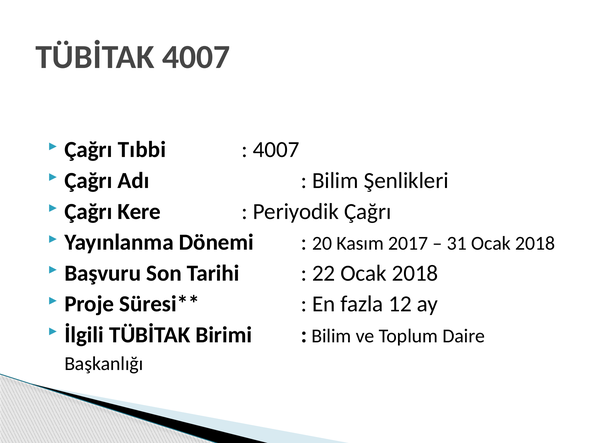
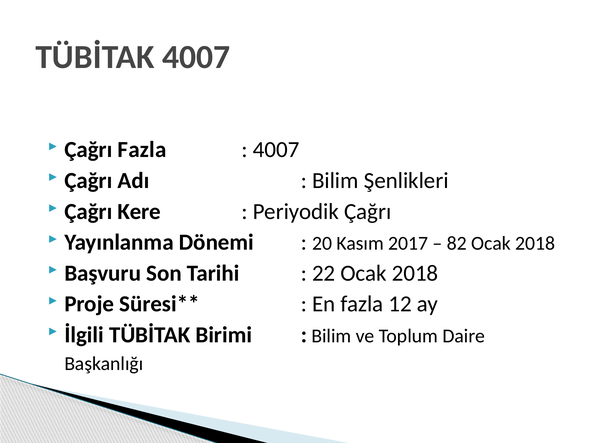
Çağrı Tıbbi: Tıbbi -> Fazla (142, 150)
31: 31 -> 82 (457, 244)
